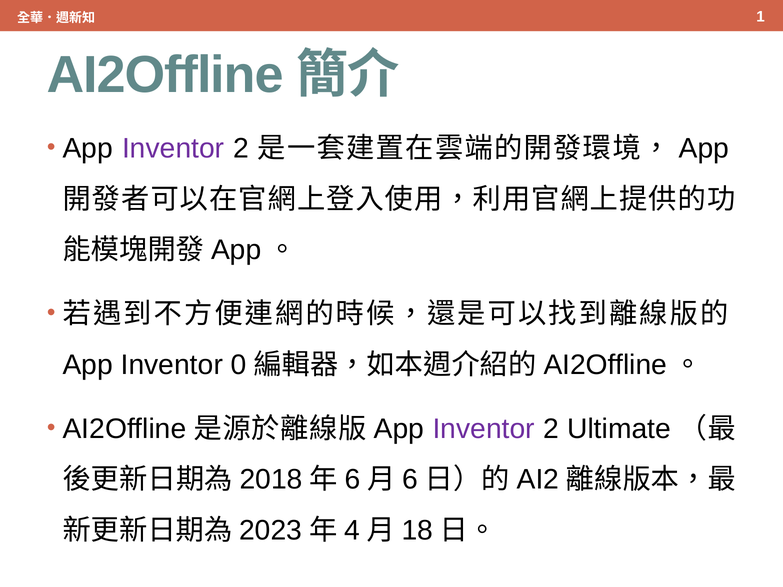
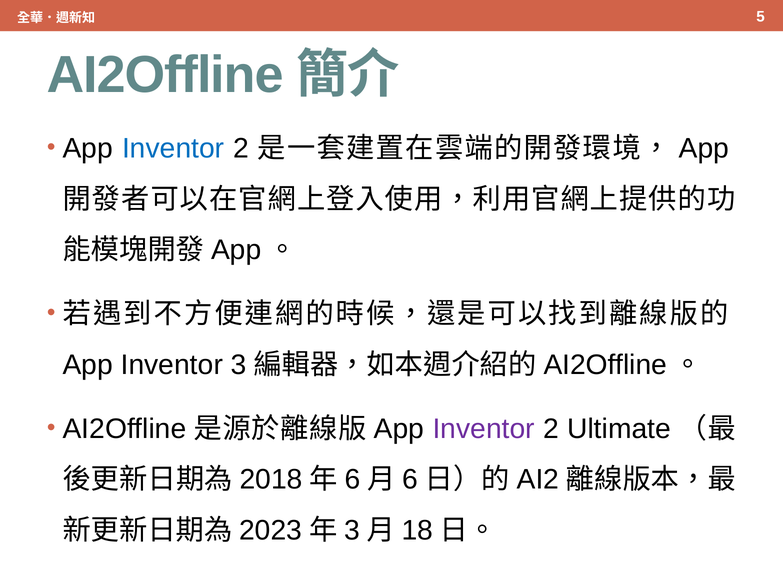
1: 1 -> 5 (761, 17)
Inventor colour: purple -> blue (173, 148)
Inventor 0: 0 -> 3 (239, 365)
4: 4 -> 3 (352, 531)
